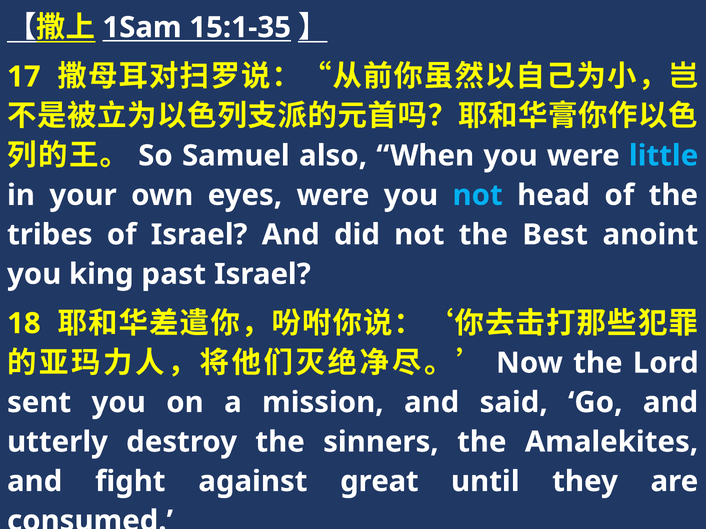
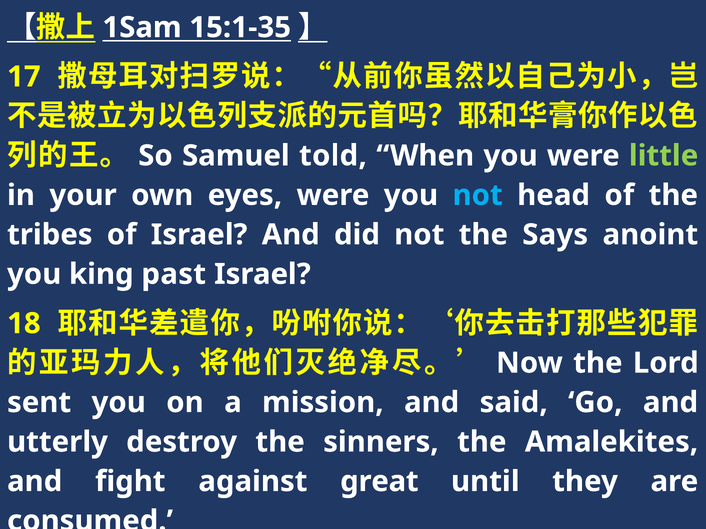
also: also -> told (333, 156)
little colour: light blue -> light green (664, 156)
Best: Best -> Says (555, 235)
